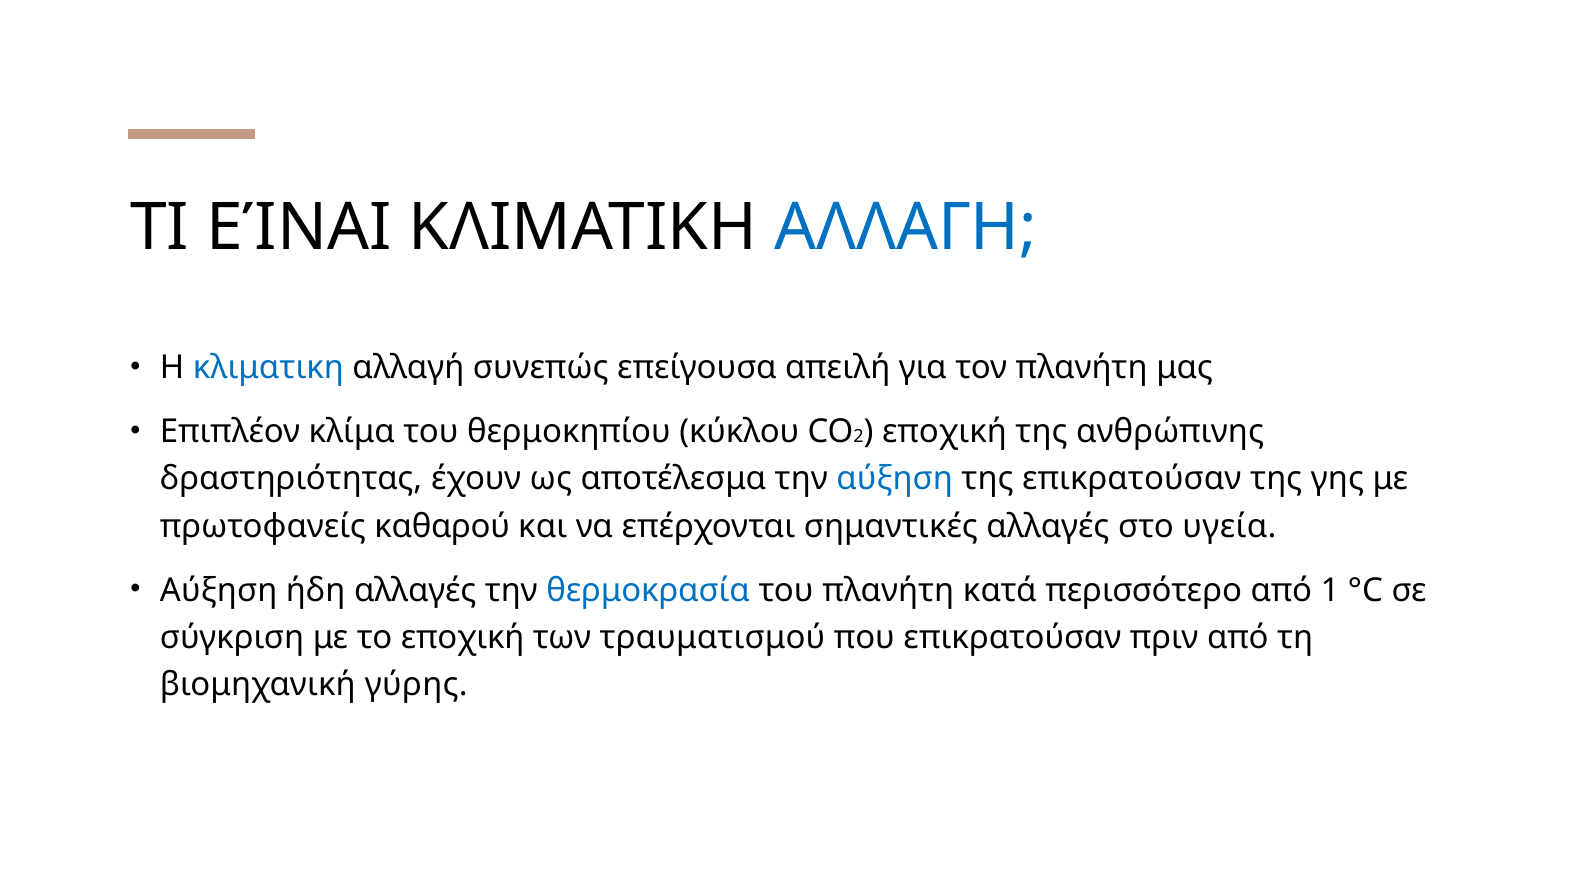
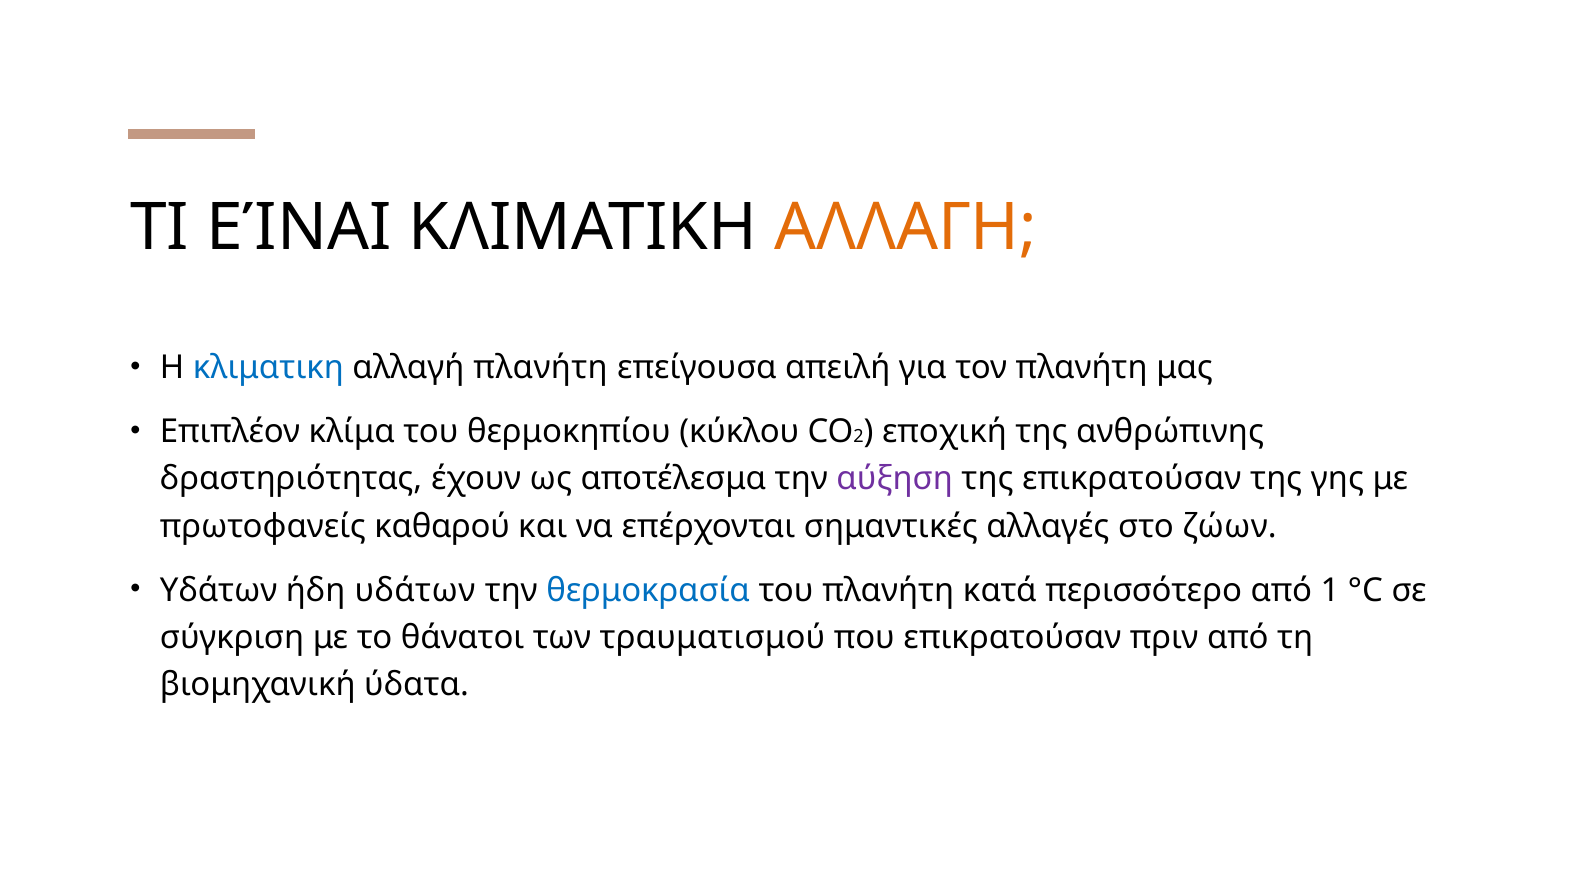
ΑΛΛΑΓΗ colour: blue -> orange (906, 228)
αλλαγή συνεπώς: συνεπώς -> πλανήτη (541, 368)
αύξηση colour: blue -> purple (895, 479)
υγεία: υγεία -> ζώων (1230, 526)
Αύξηση: Αύξηση -> Υδάτων (219, 590)
ήδη αλλαγές: αλλαγές -> υδάτων (415, 590)
το εποχική: εποχική -> θάνατοι (463, 637)
γύρης: γύρης -> ύδατα (417, 685)
